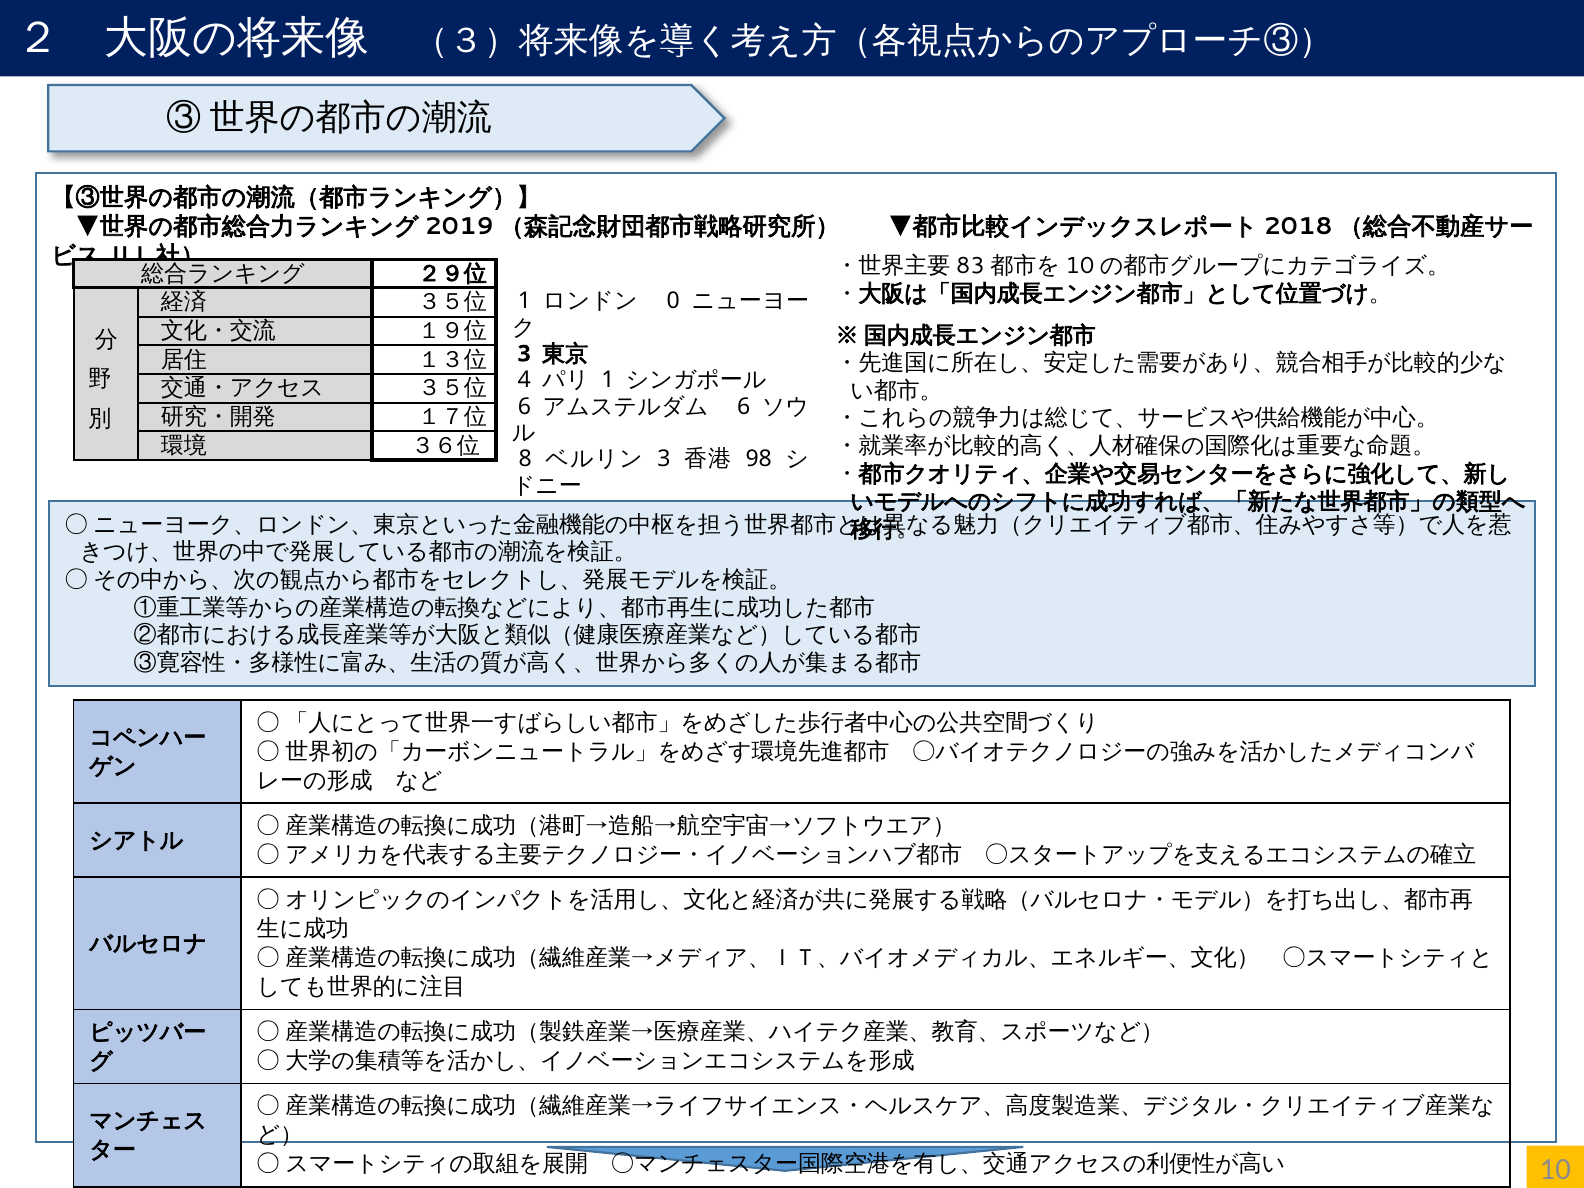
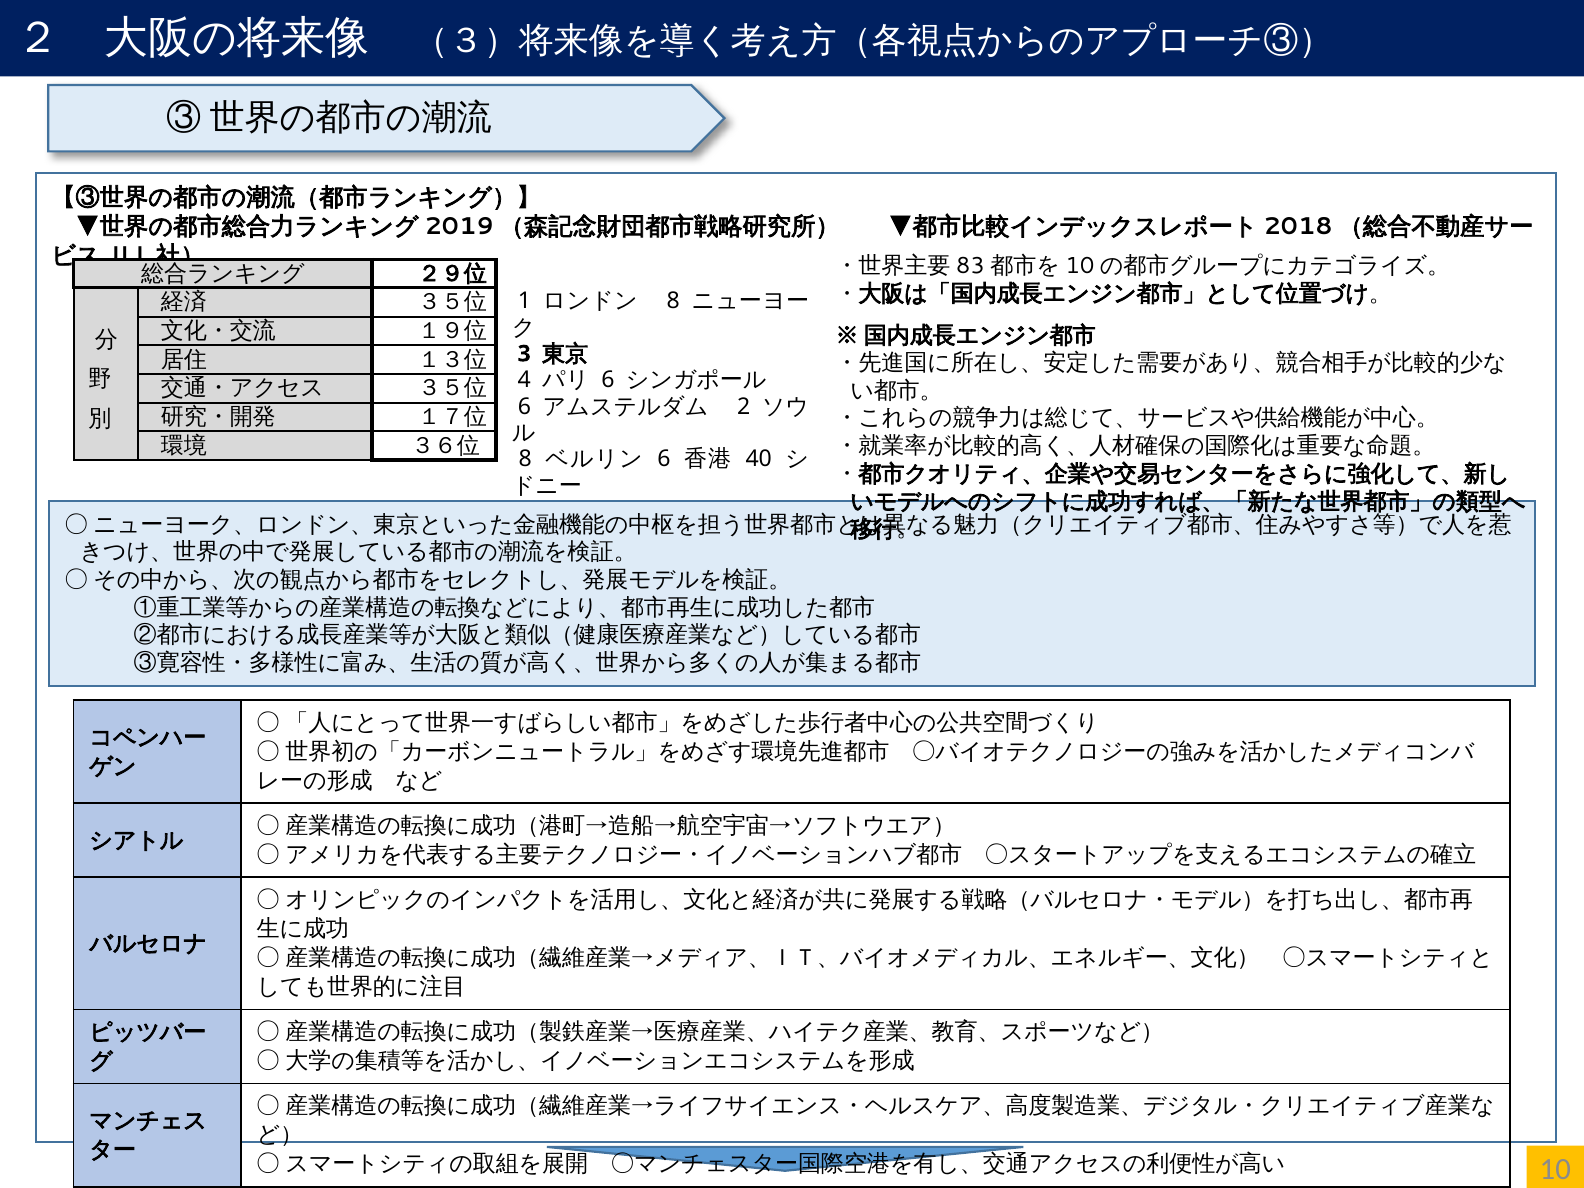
0: 0 -> 8 (673, 301)
1: 1 -> 6 (608, 380)
6: 6 -> 2 (744, 407)
3: 3 -> 6 (664, 459)
98: 98 -> 40 (759, 459)
